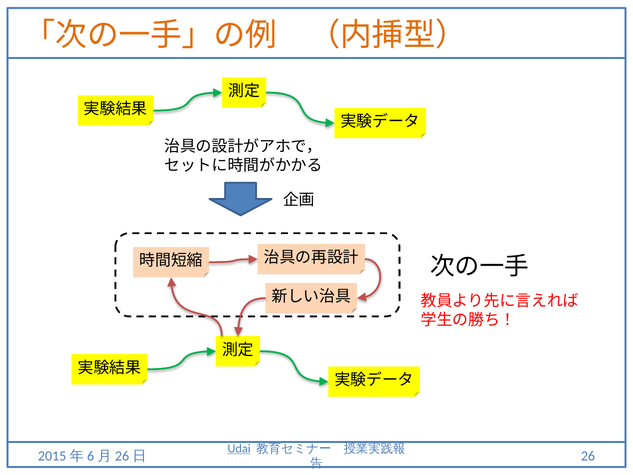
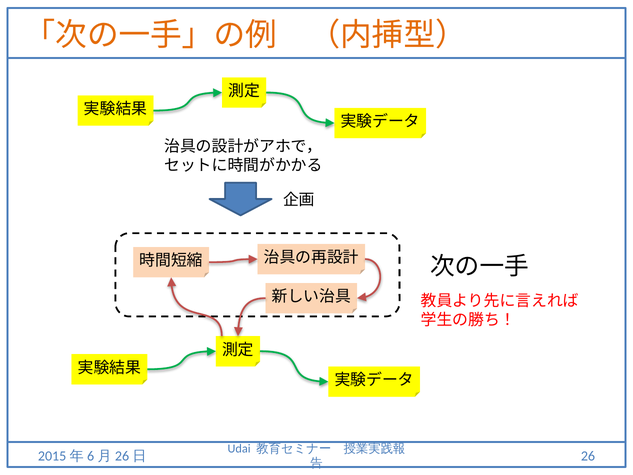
Udai underline: present -> none (239, 448)
